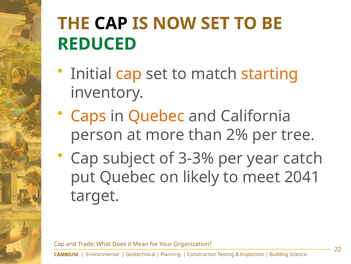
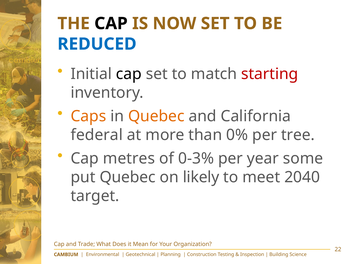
REDUCED colour: green -> blue (97, 44)
cap colour: orange -> black (129, 74)
starting colour: orange -> red (270, 74)
person: person -> federal (97, 134)
2%: 2% -> 0% (237, 134)
subject: subject -> metres (129, 158)
3-3%: 3-3% -> 0-3% (196, 158)
catch: catch -> some (303, 158)
2041: 2041 -> 2040 (302, 177)
